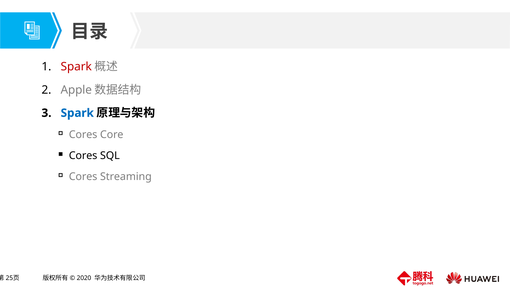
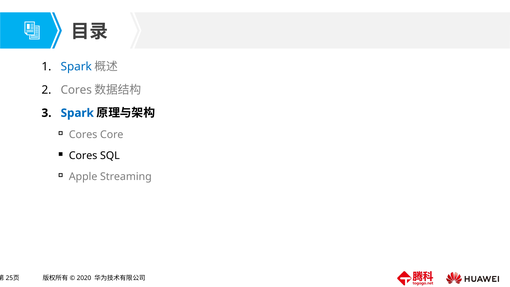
Spark colour: red -> blue (76, 67)
Apple: Apple -> Cores (76, 90)
Cores: Cores -> Apple (83, 177)
